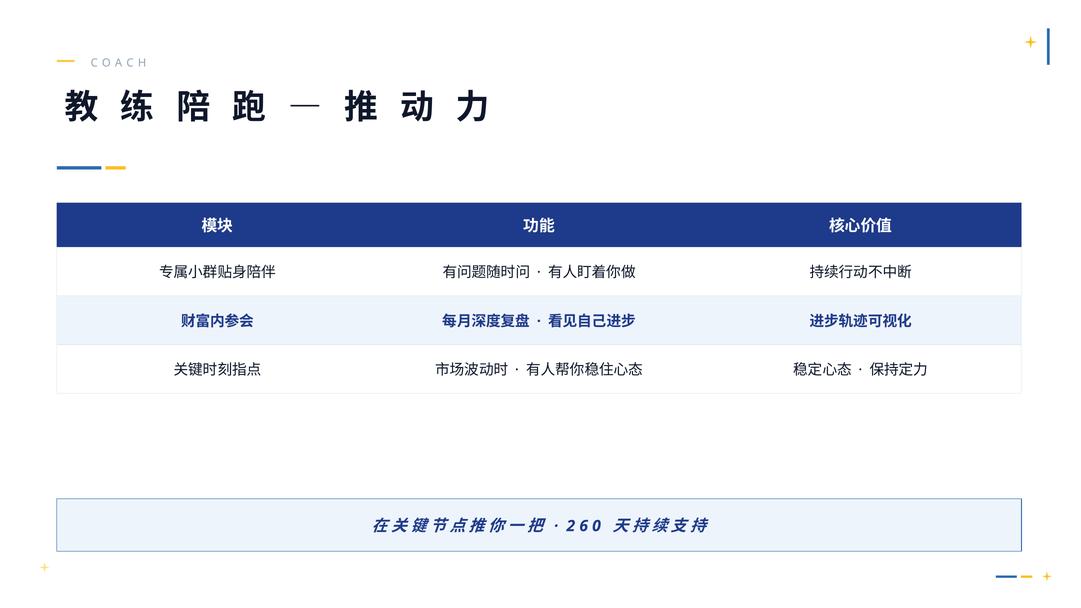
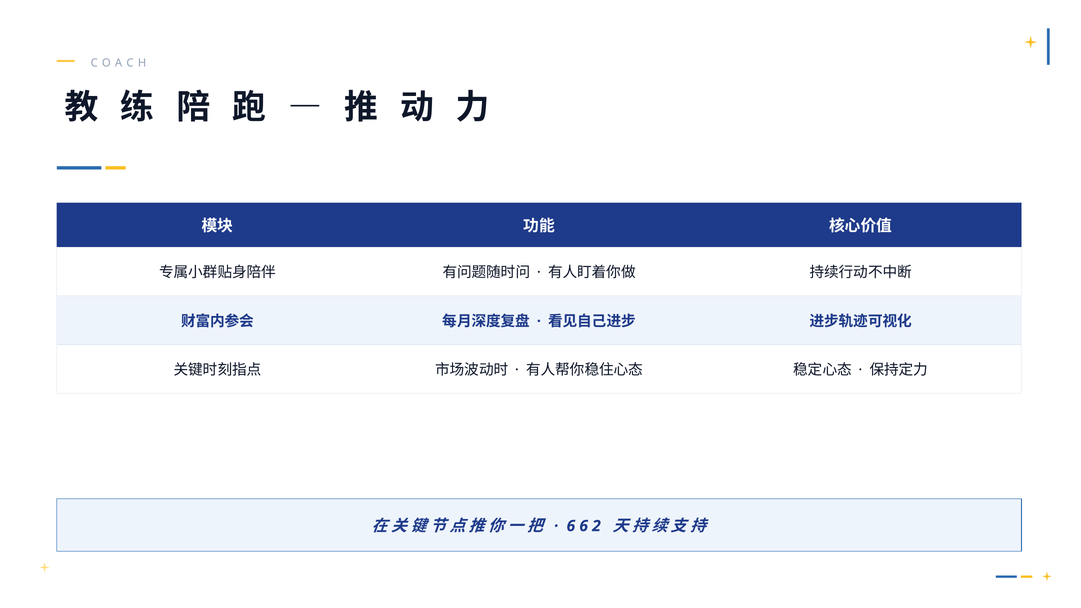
2: 2 -> 6 (571, 526)
0: 0 -> 2 (596, 526)
